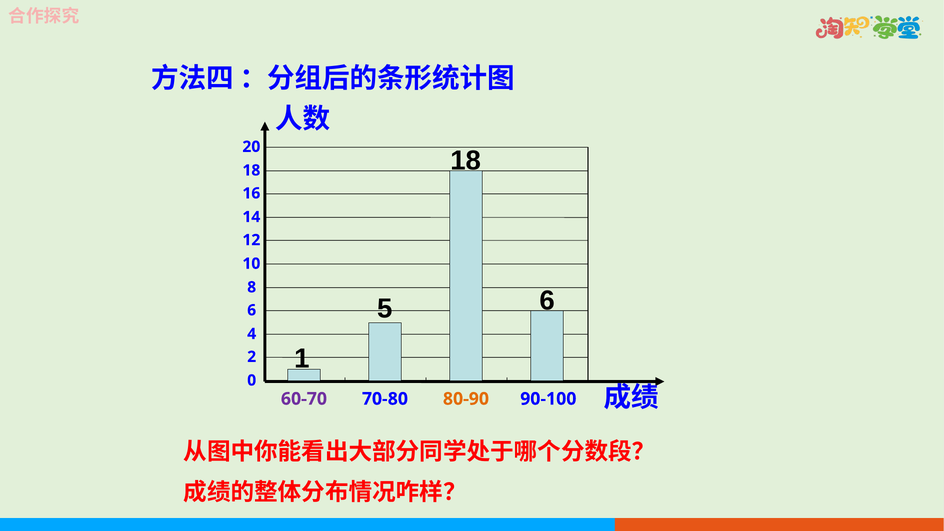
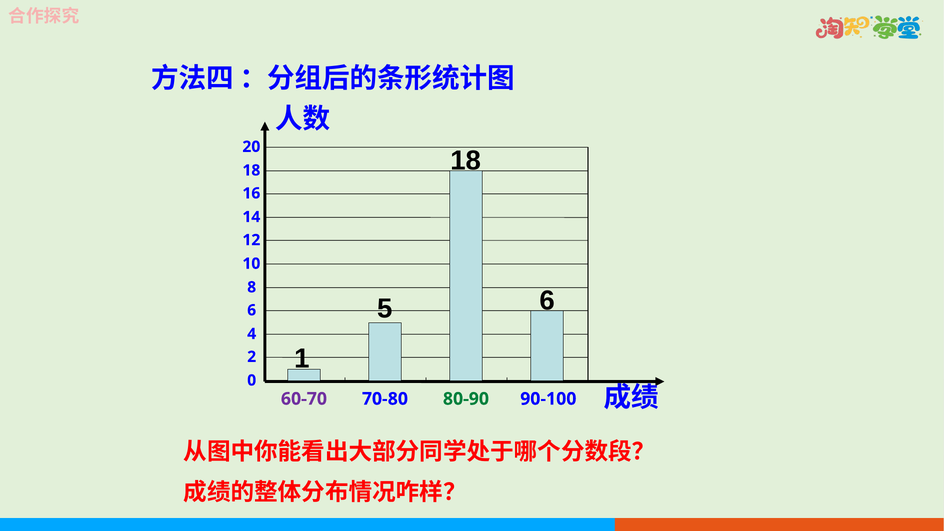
80-90 colour: orange -> green (466, 399)
